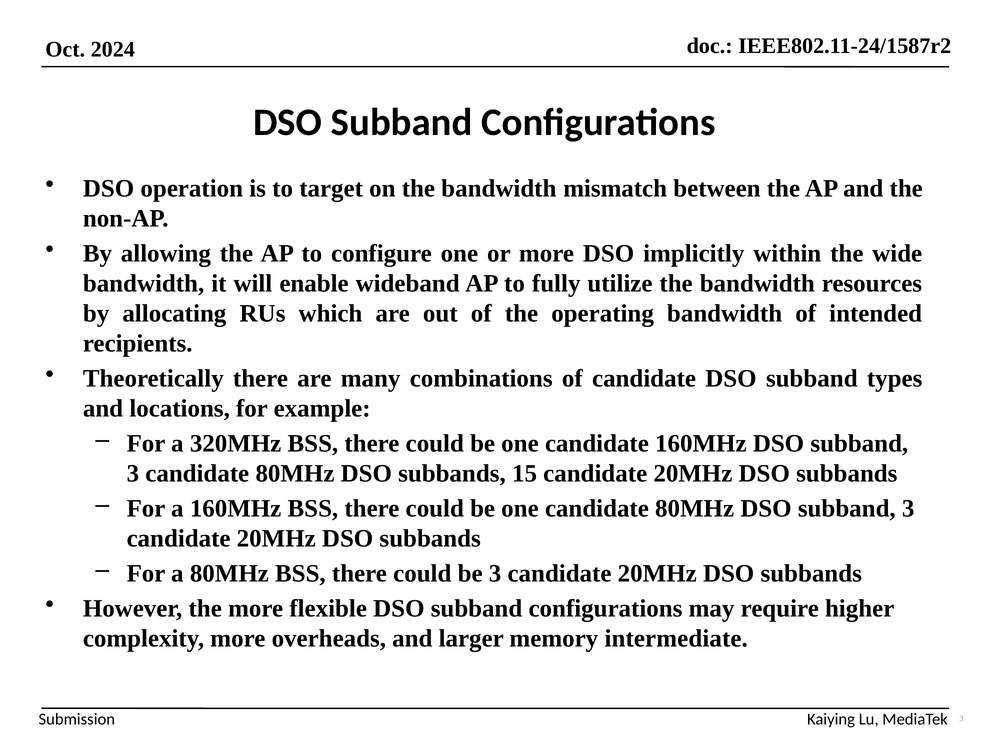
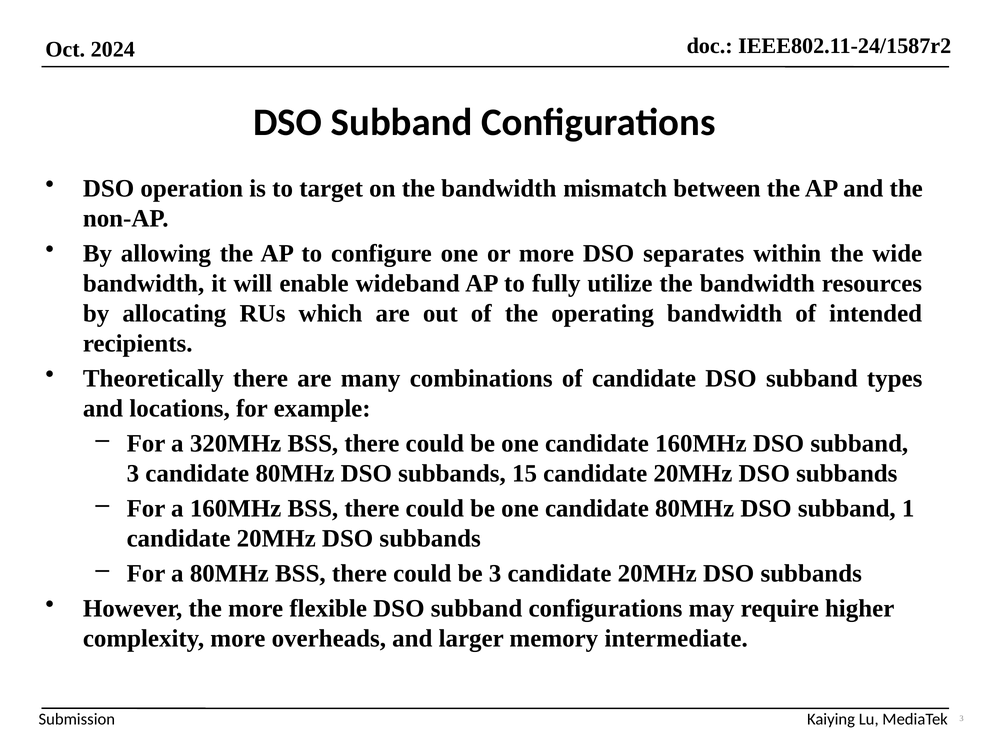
implicitly: implicitly -> separates (694, 253)
80MHz DSO subband 3: 3 -> 1 (908, 508)
